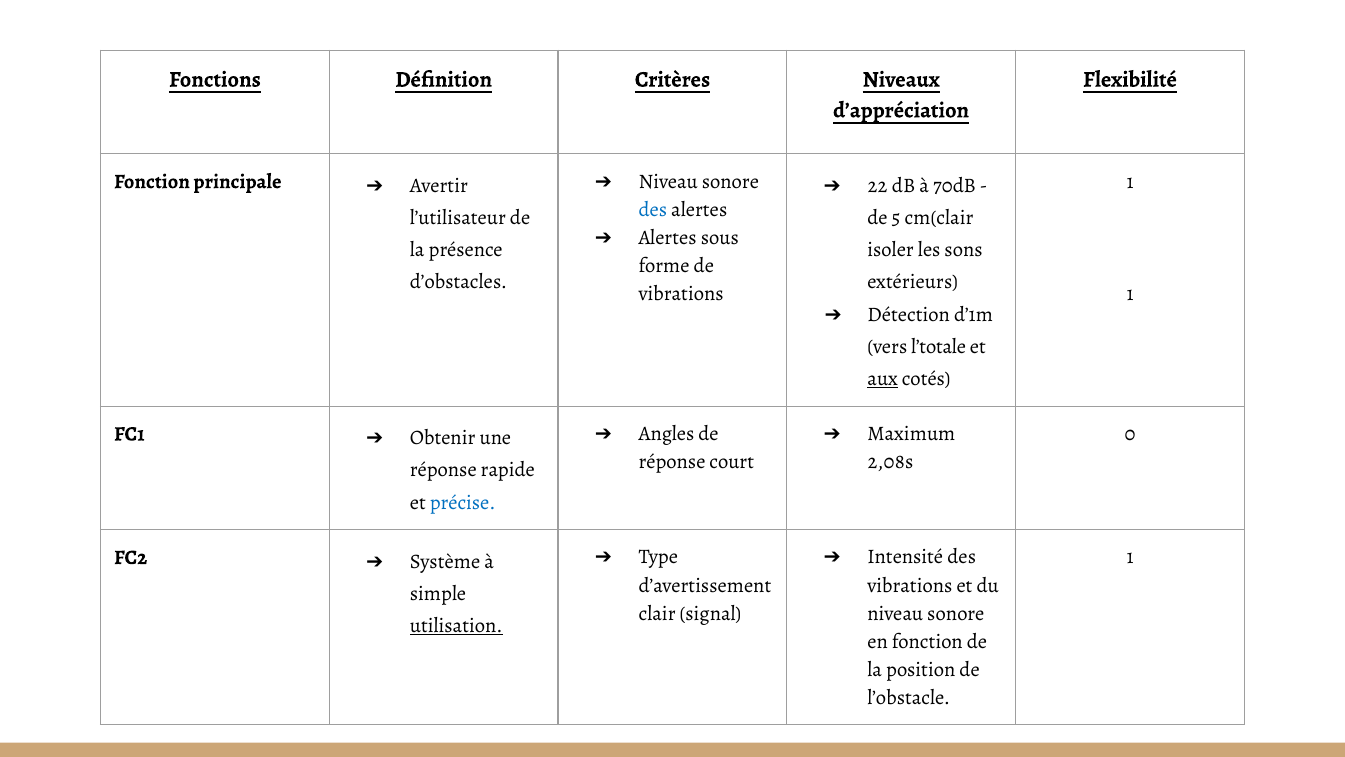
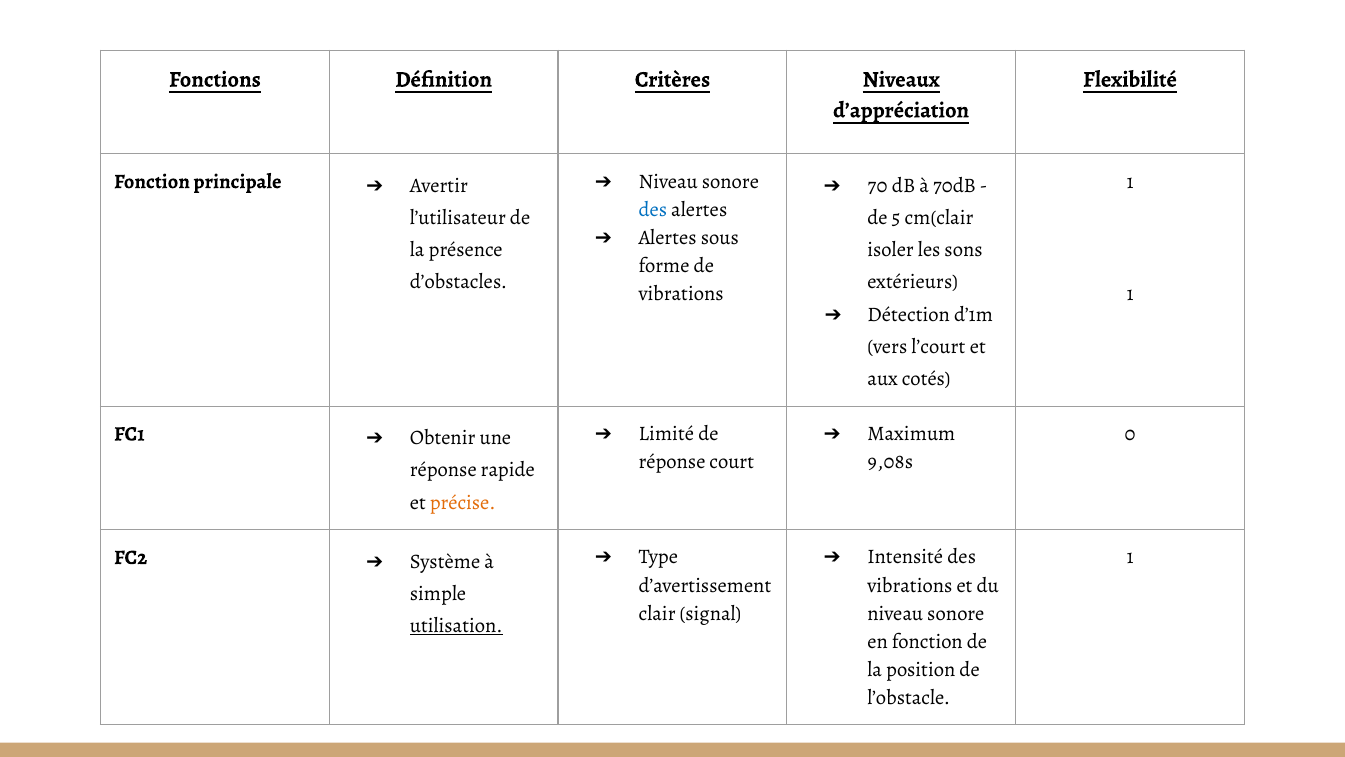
22: 22 -> 70 (878, 185)
l’totale: l’totale -> l’court (938, 346)
aux underline: present -> none (883, 379)
Angles: Angles -> Limité (666, 433)
2,08s: 2,08s -> 9,08s (890, 461)
précise colour: blue -> orange (463, 502)
